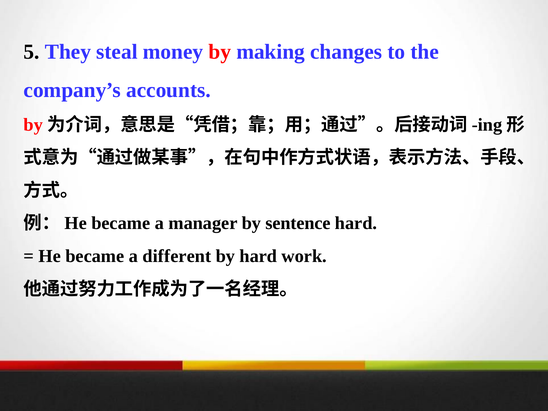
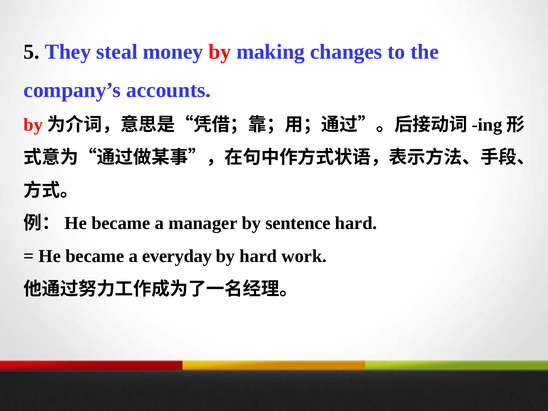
different: different -> everyday (177, 256)
